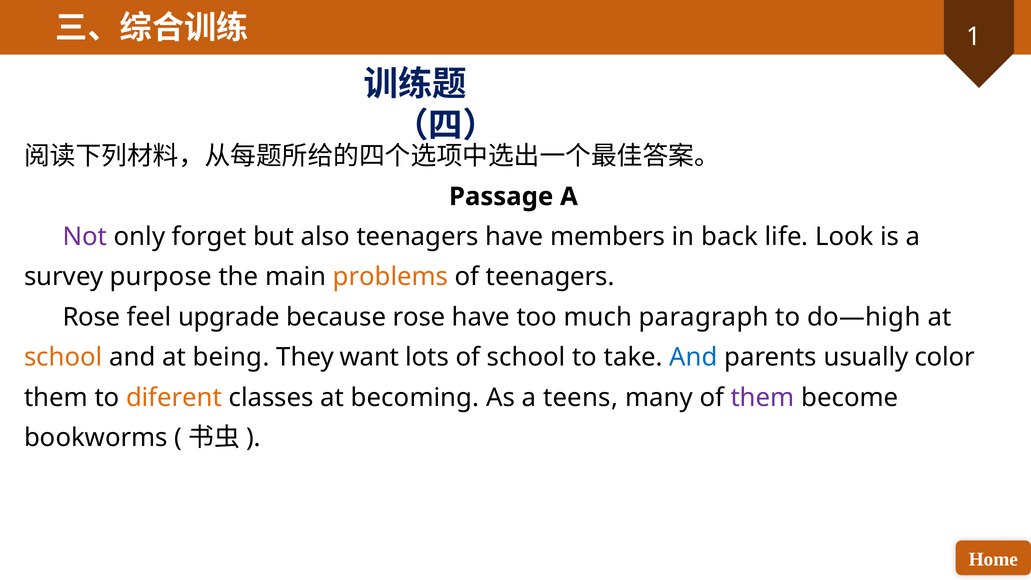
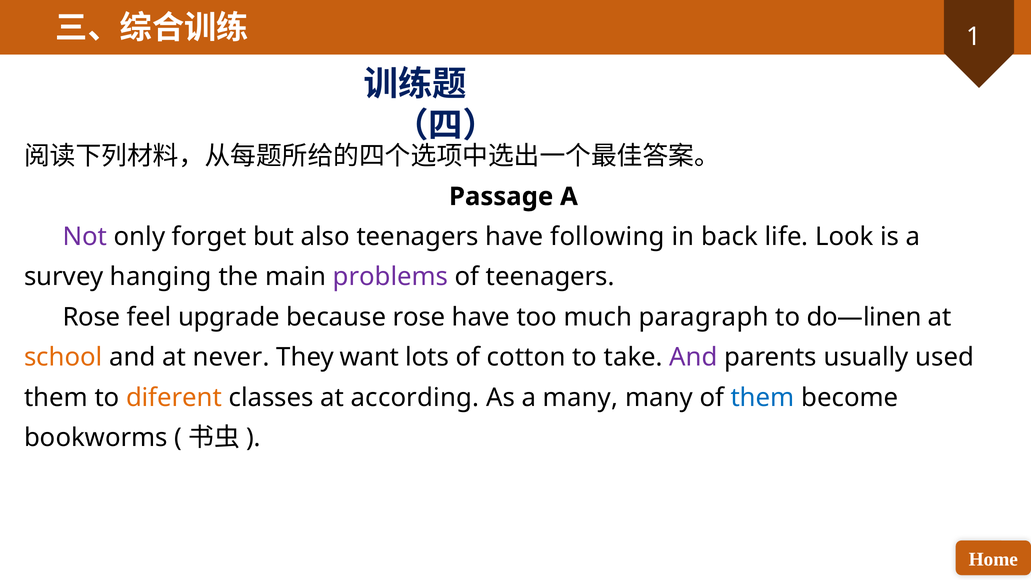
members: members -> following (608, 237)
purpose: purpose -> hanging (161, 277)
problems colour: orange -> purple (390, 277)
do—high: do—high -> do—linen (864, 317)
being: being -> never (231, 357)
of school: school -> cotton (526, 357)
And colour: blue -> purple (694, 357)
color: color -> used (945, 357)
becoming: becoming -> according (415, 398)
a teens: teens -> many (580, 398)
them colour: purple -> blue (763, 398)
